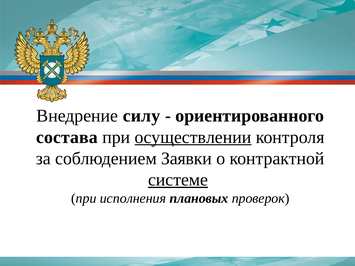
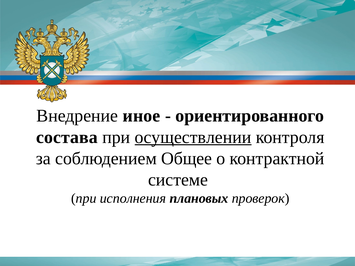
силу: силу -> иное (141, 116)
Заявки: Заявки -> Общее (187, 159)
системе underline: present -> none (178, 180)
